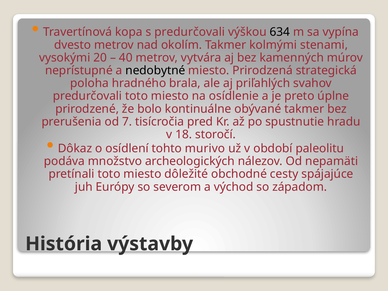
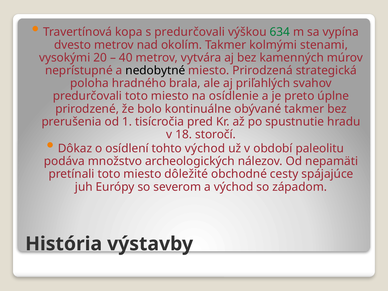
634 colour: black -> green (280, 32)
7: 7 -> 1 (127, 122)
tohto murivo: murivo -> východ (205, 148)
